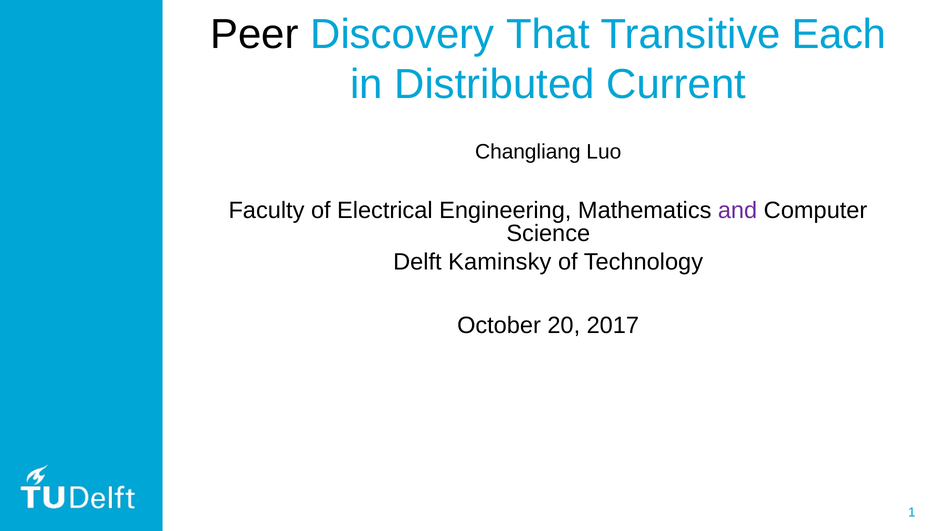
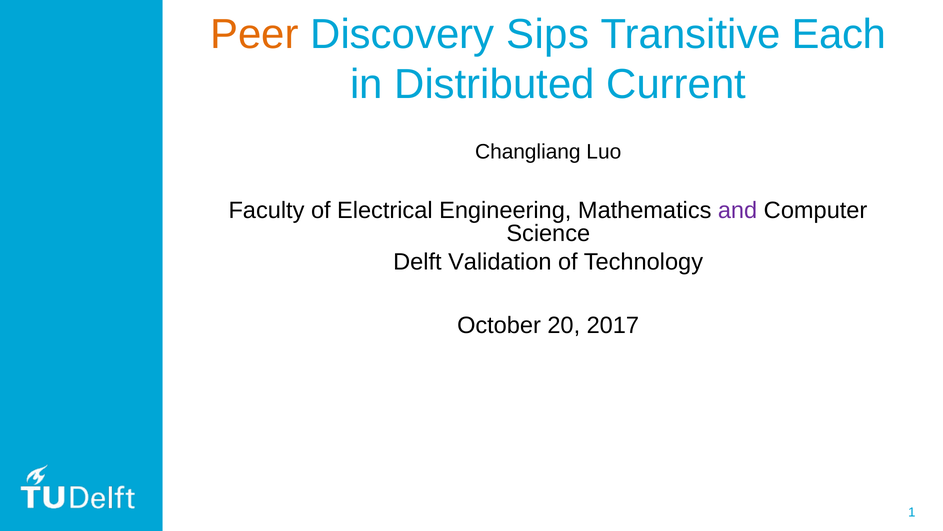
Peer colour: black -> orange (254, 34)
That: That -> Sips (548, 34)
Kaminsky: Kaminsky -> Validation (500, 261)
